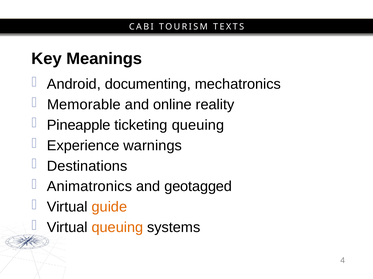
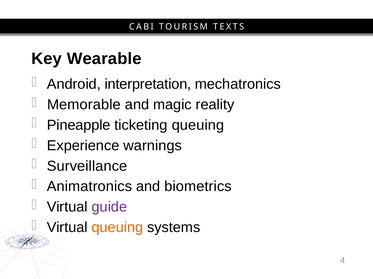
Meanings: Meanings -> Wearable (104, 59)
documenting: documenting -> interpretation (148, 84)
online: online -> magic (172, 105)
Destinations: Destinations -> Surveillance (87, 166)
geotagged: geotagged -> biometrics (198, 187)
guide colour: orange -> purple (109, 207)
